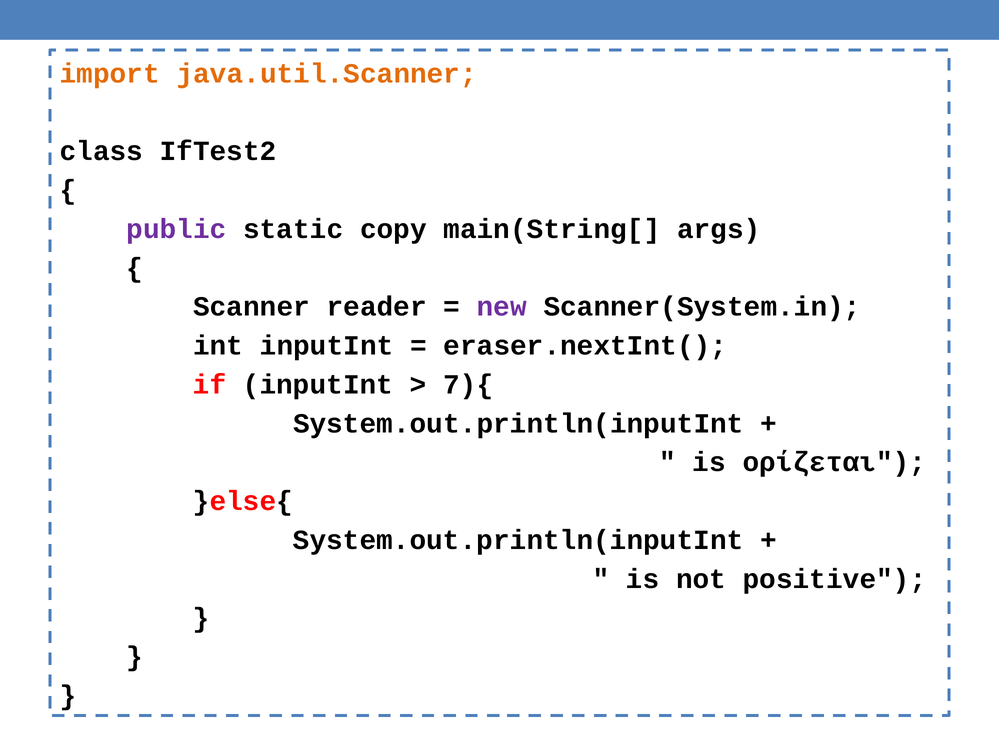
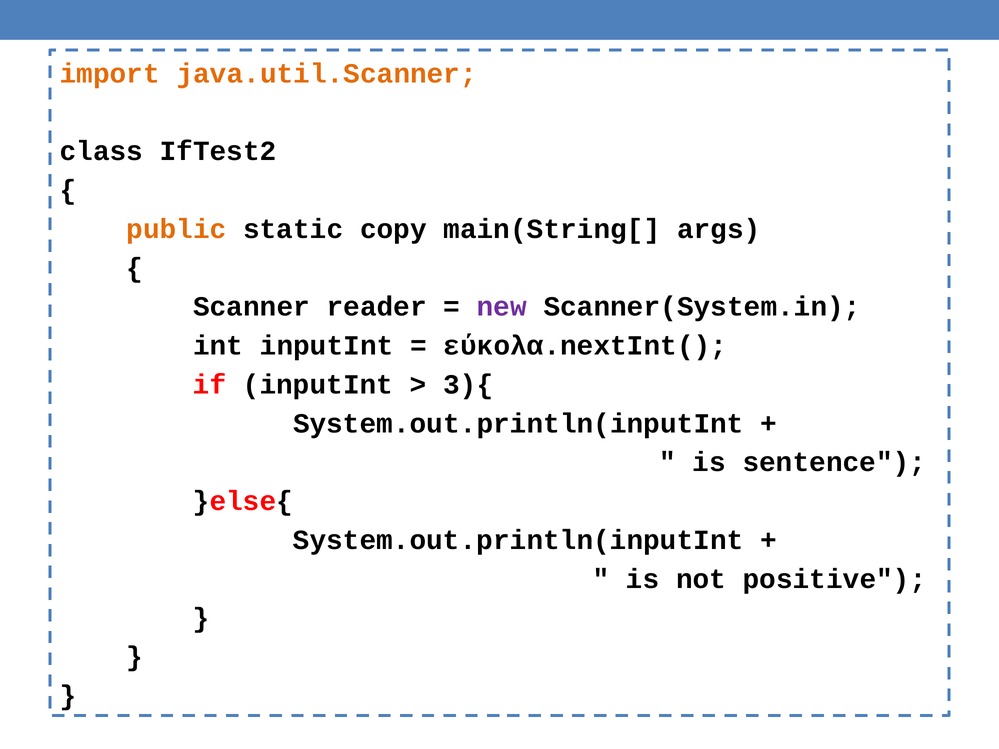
public colour: purple -> orange (176, 229)
eraser.nextInt(: eraser.nextInt( -> εύκολα.nextInt( (585, 346)
7){: 7){ -> 3){ (468, 385)
ορίζεται: ορίζεται -> sentence (834, 462)
